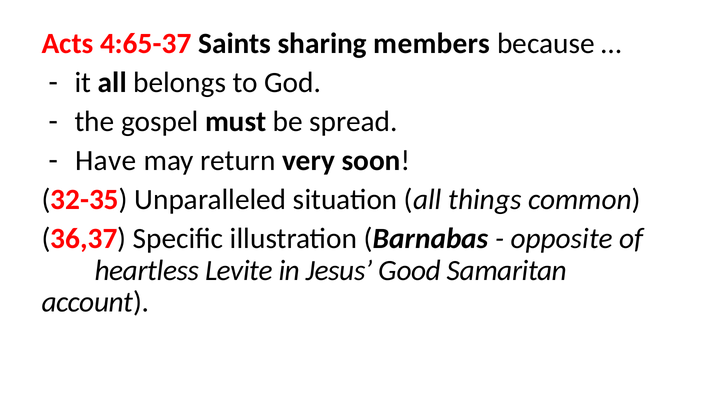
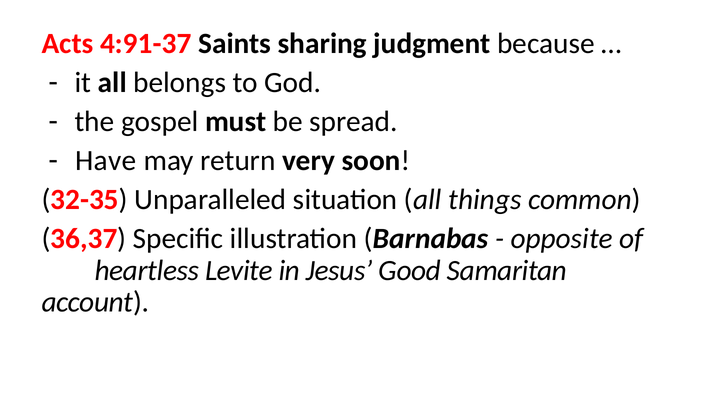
4:65-37: 4:65-37 -> 4:91-37 (146, 44)
members: members -> judgment (432, 44)
